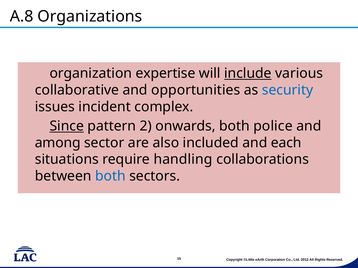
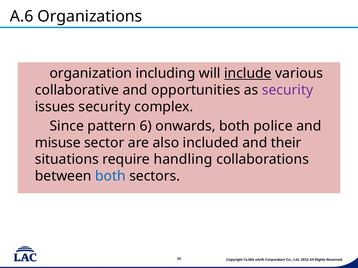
A.8: A.8 -> A.6 (22, 16)
expertise: expertise -> including (165, 74)
security colour: blue -> purple (288, 90)
issues incident: incident -> security (105, 107)
Since underline: present -> none (67, 126)
2: 2 -> 6 (146, 126)
among: among -> misuse (58, 143)
each: each -> their (286, 143)
